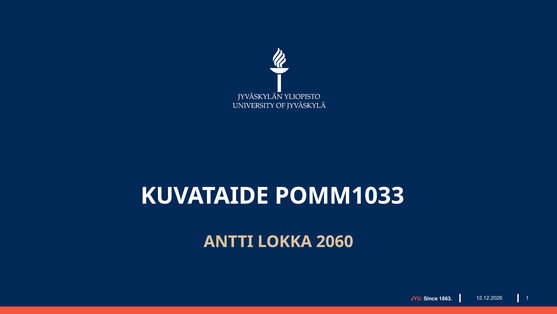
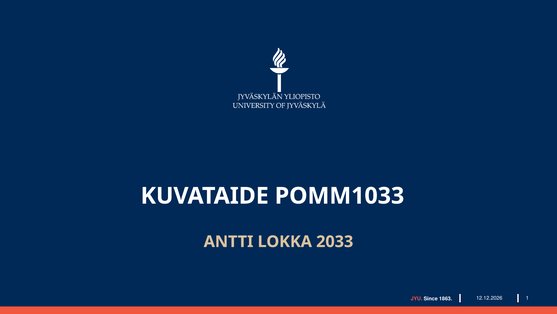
2060: 2060 -> 2033 (335, 241)
